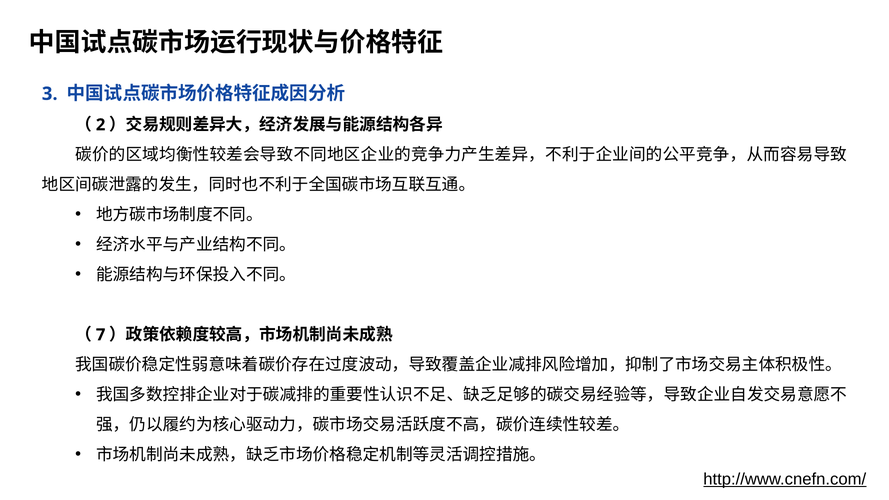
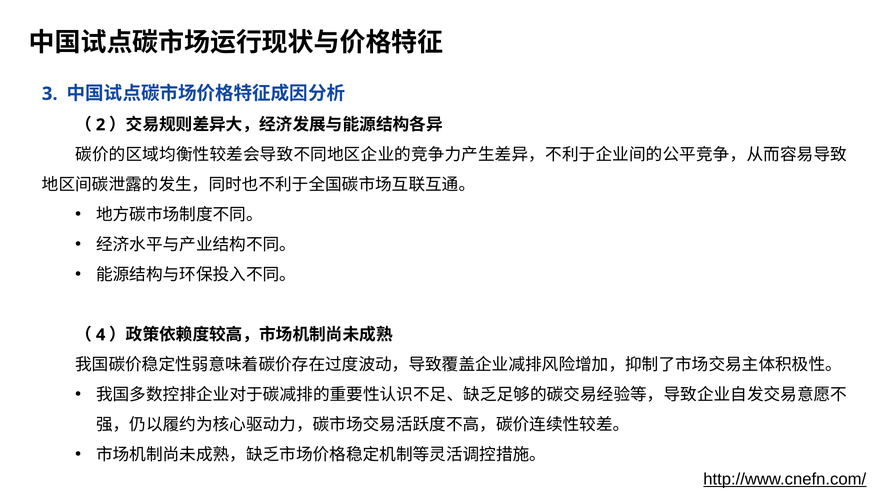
7: 7 -> 4 (101, 335)
